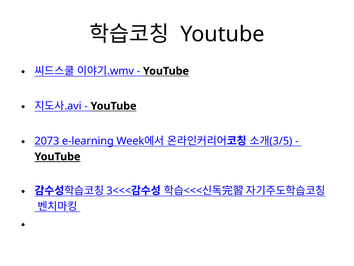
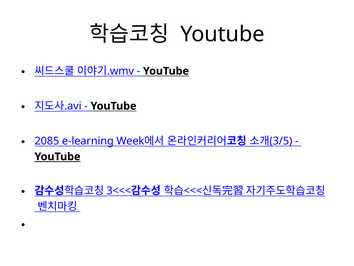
2073: 2073 -> 2085 (47, 141)
